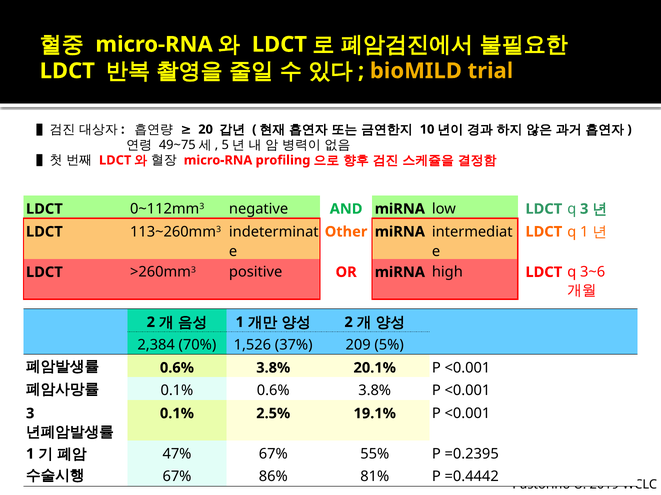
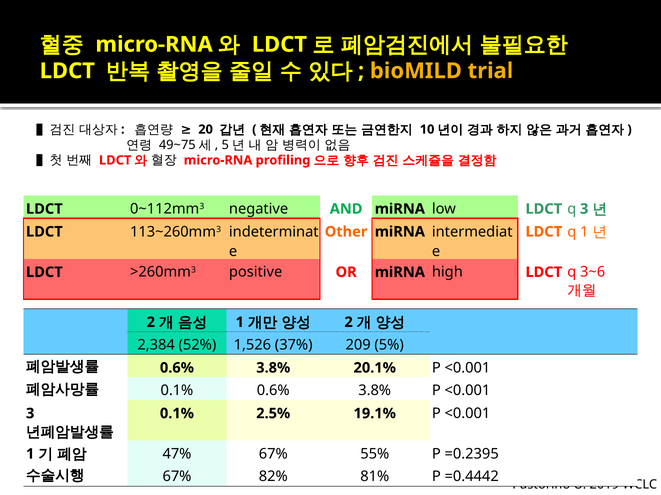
70%: 70% -> 52% (197, 345)
86%: 86% -> 82% (273, 477)
